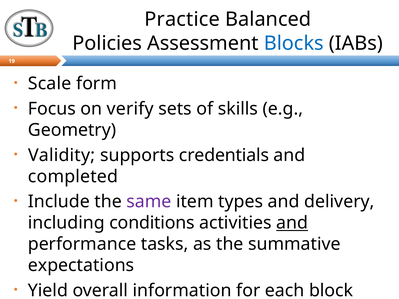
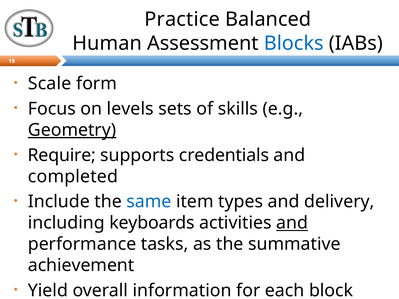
Policies: Policies -> Human (107, 43)
verify: verify -> levels (130, 109)
Geometry underline: none -> present (72, 130)
Validity: Validity -> Require (62, 155)
same colour: purple -> blue (149, 202)
conditions: conditions -> keyboards (152, 223)
expectations: expectations -> achievement (81, 266)
